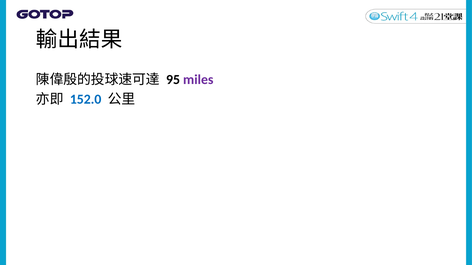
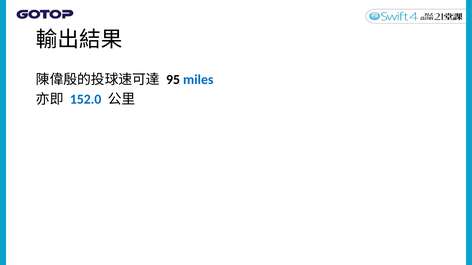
miles colour: purple -> blue (198, 80)
